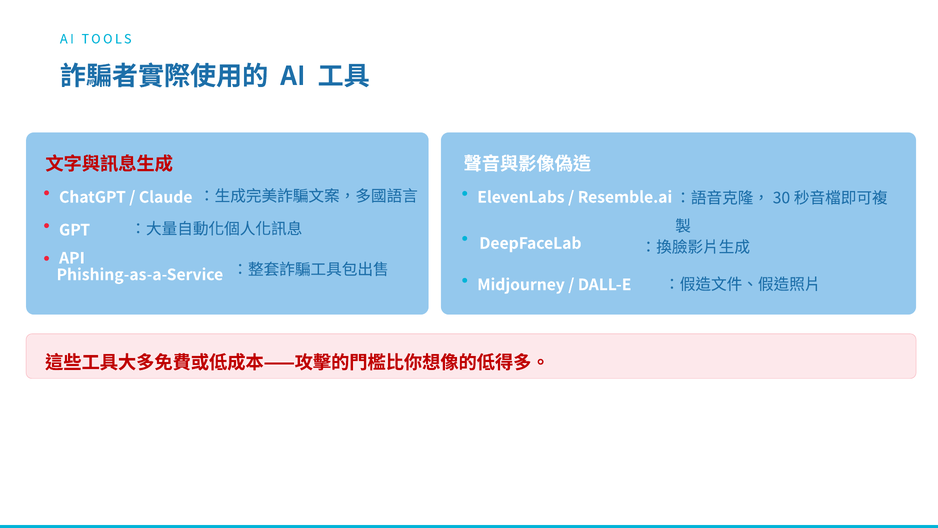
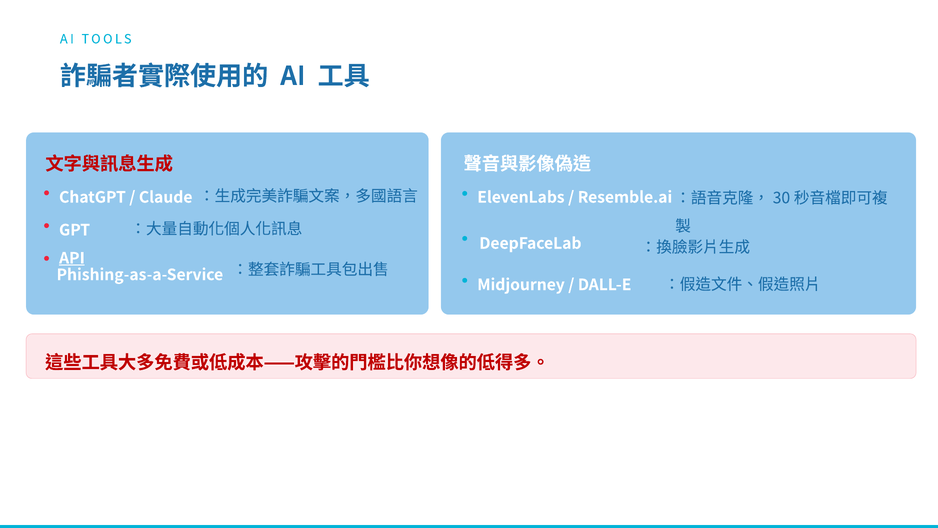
API underline: none -> present (72, 258)
